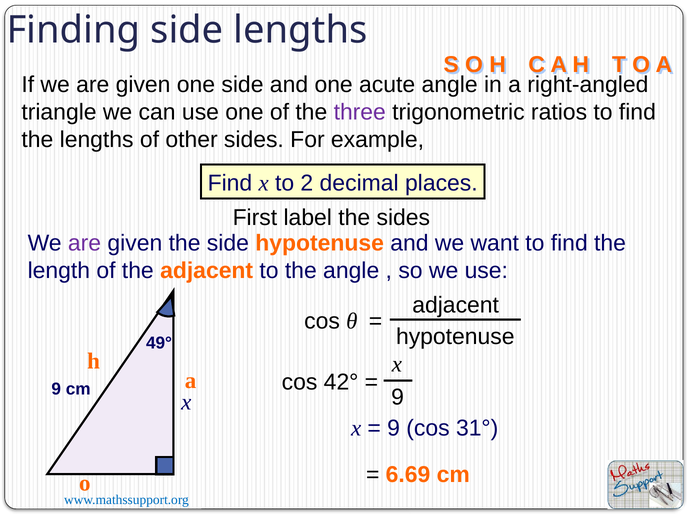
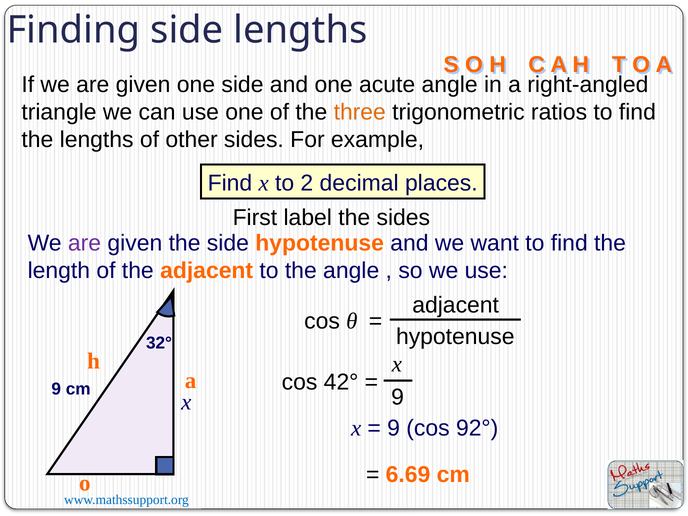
three colour: purple -> orange (360, 112)
49°: 49° -> 32° (159, 343)
31°: 31° -> 92° (477, 428)
